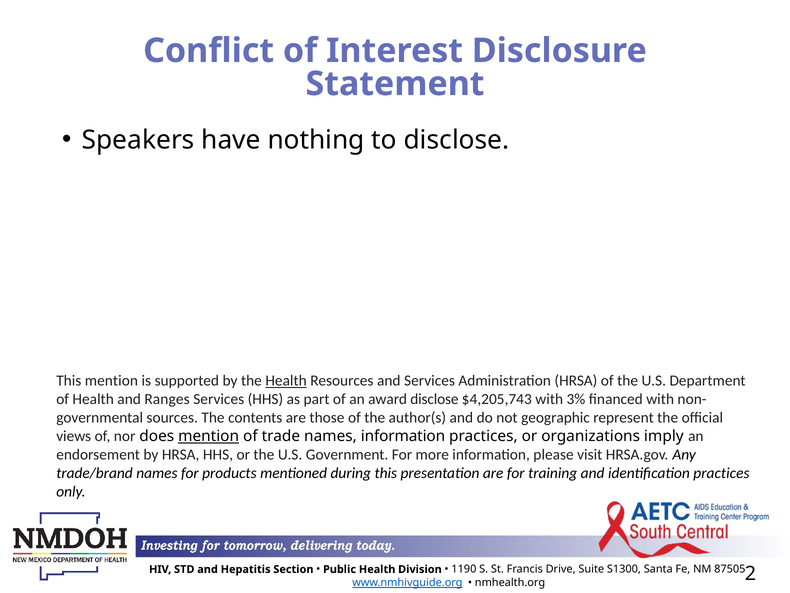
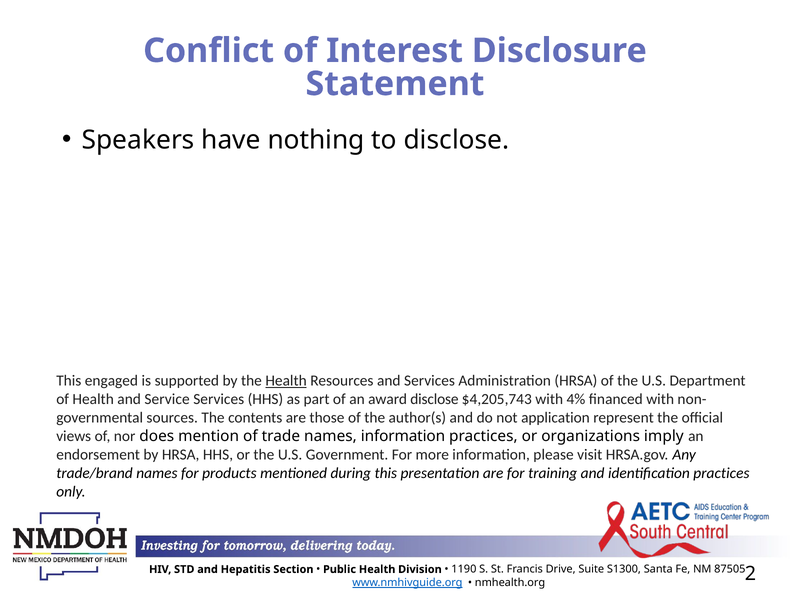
This mention: mention -> engaged (111, 381)
Ranges: Ranges -> Service (167, 399)
3%: 3% -> 4% (576, 399)
geographic: geographic -> application (555, 417)
mention underline: present -> none (209, 436)
